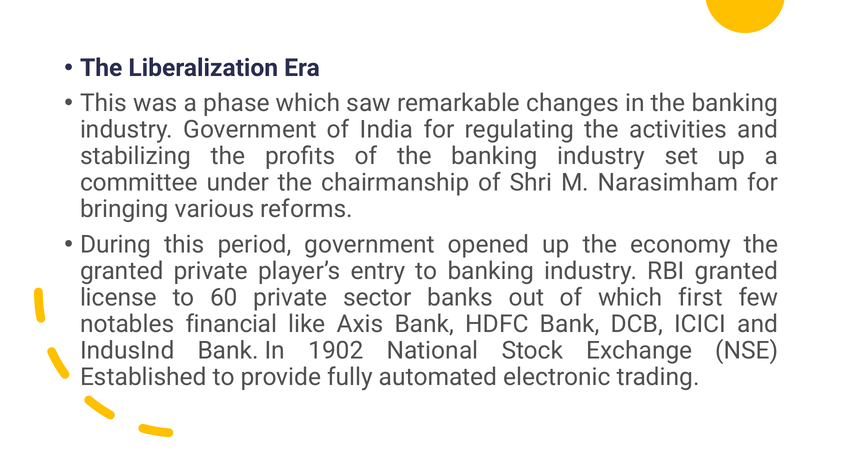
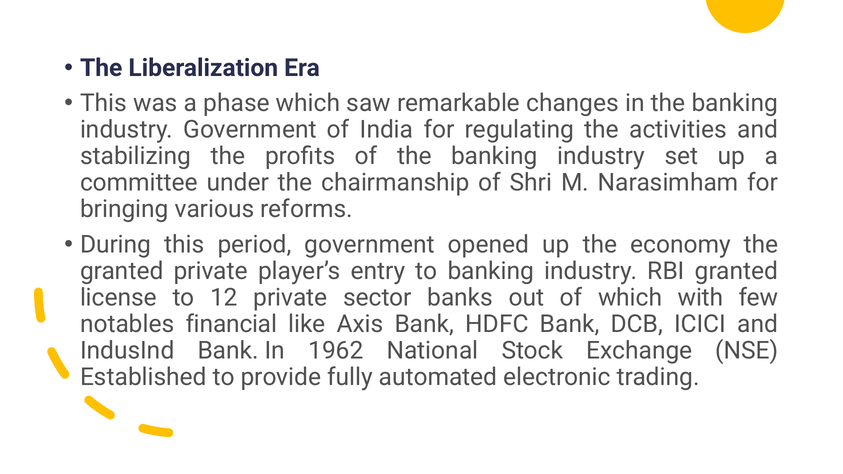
60: 60 -> 12 (224, 298)
first: first -> with (701, 298)
1902: 1902 -> 1962 (336, 351)
